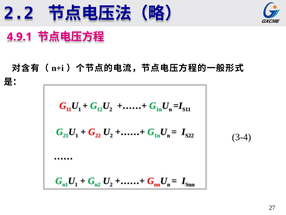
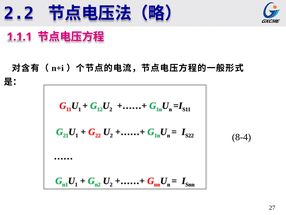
4.9.1: 4.9.1 -> 1.1.1 (19, 37)
3-4: 3-4 -> 8-4 (242, 137)
